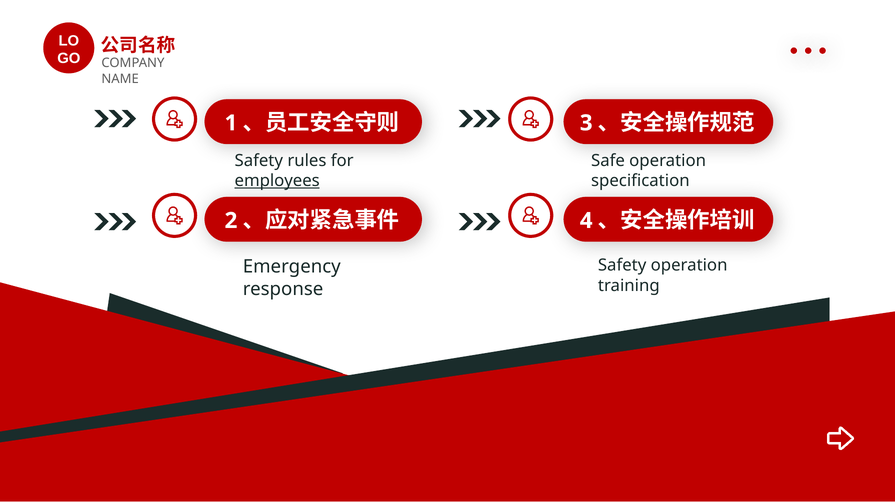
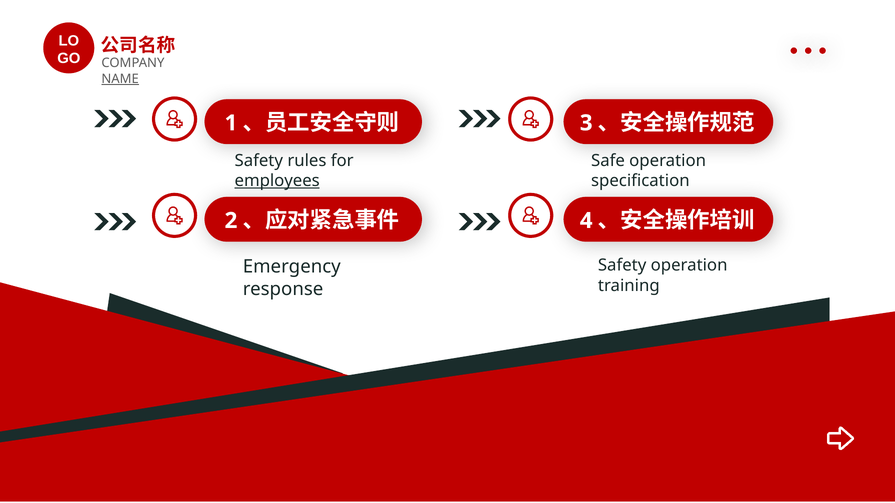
NAME underline: none -> present (120, 79)
